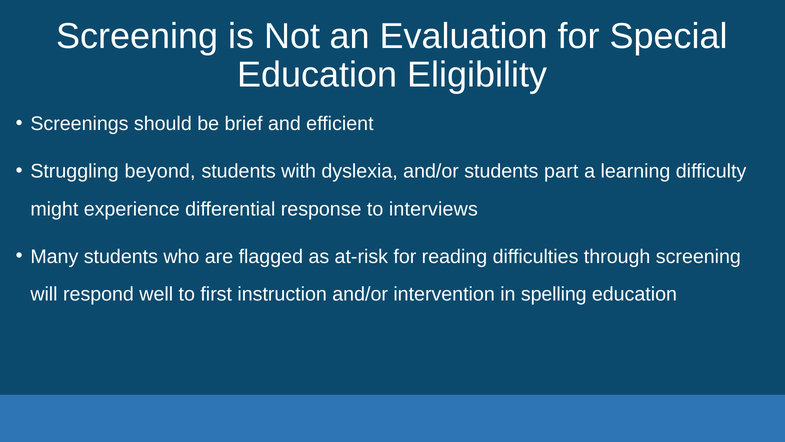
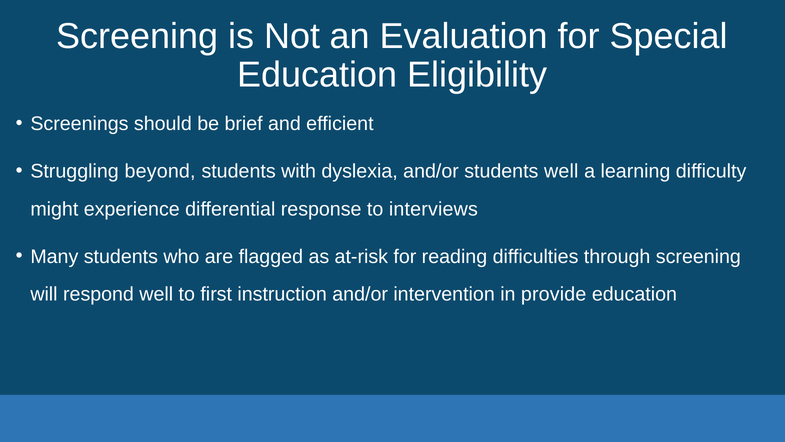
students part: part -> well (561, 171)
spelling: spelling -> provide (554, 294)
